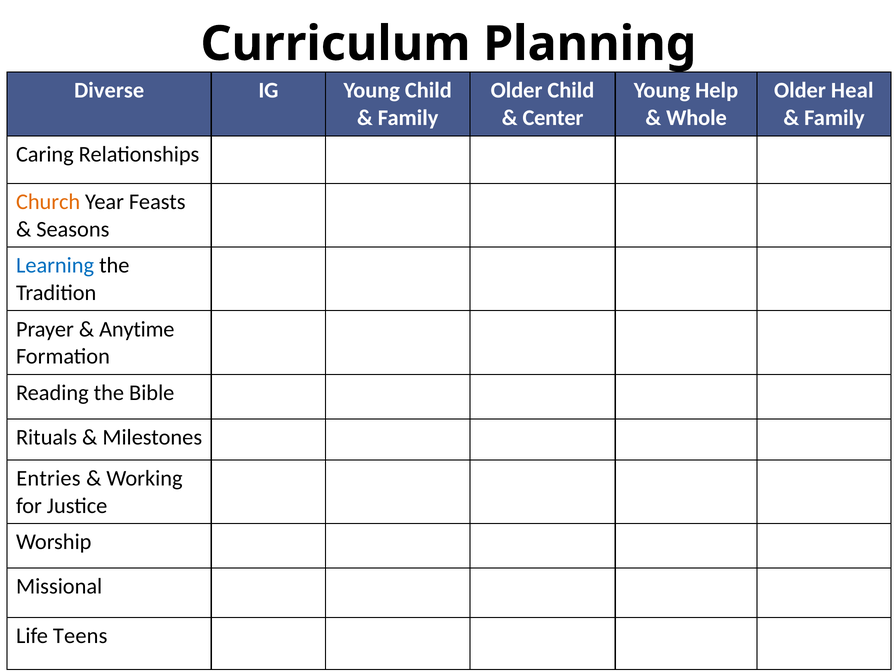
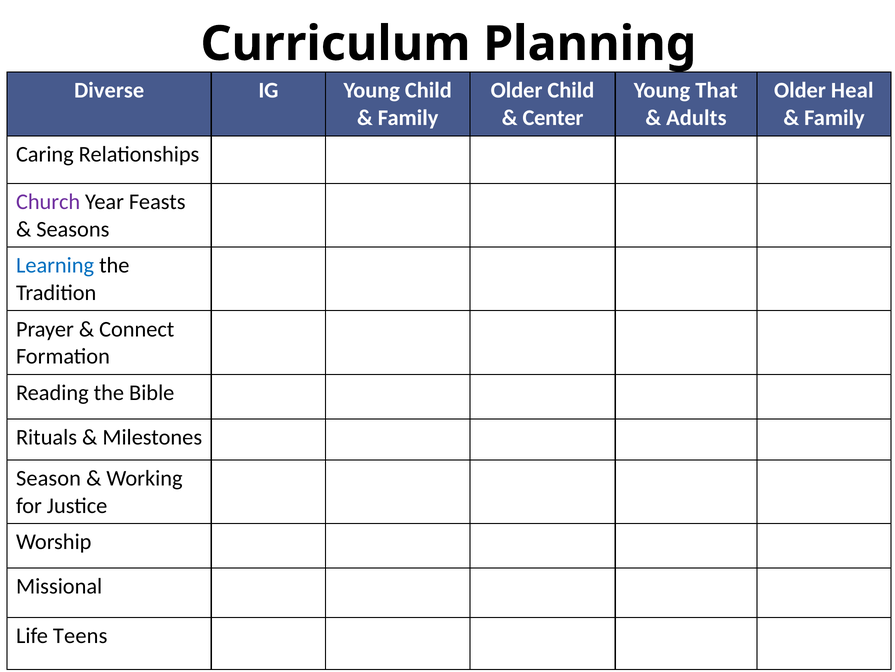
Help: Help -> That (717, 91)
Whole: Whole -> Adults (696, 118)
Church colour: orange -> purple (48, 202)
Anytime: Anytime -> Connect (137, 329)
Entries: Entries -> Season (49, 478)
